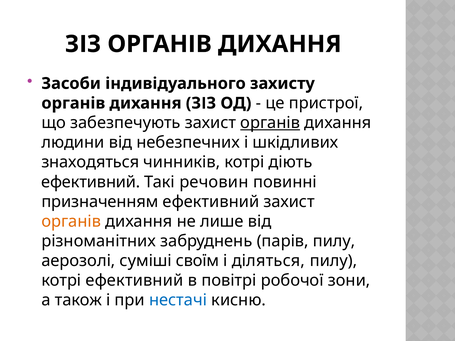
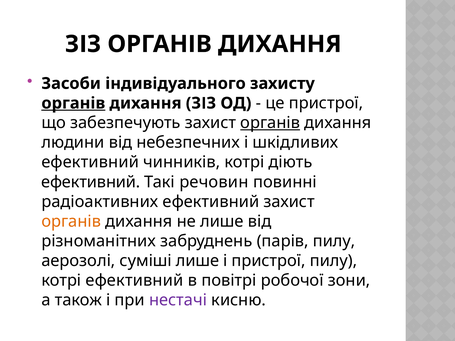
органів underline: none -> present (73, 103)
знаходяться: знаходяться -> ефективний (90, 162)
призначенням: призначенням -> радіоактивних (100, 202)
суміші своїм: своїм -> лише (198, 261)
і діляться: діляться -> пристрої (268, 261)
нестачі colour: blue -> purple (178, 300)
